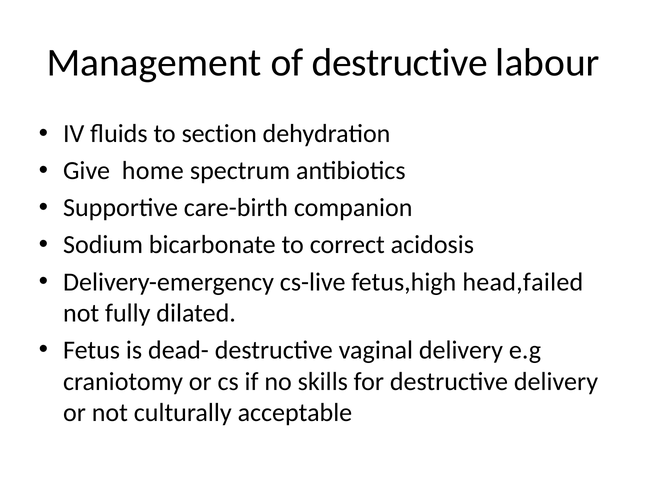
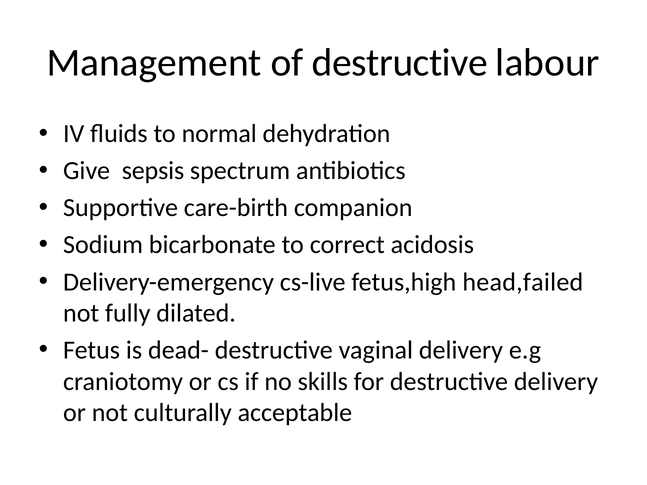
section: section -> normal (219, 134)
home: home -> sepsis (153, 171)
